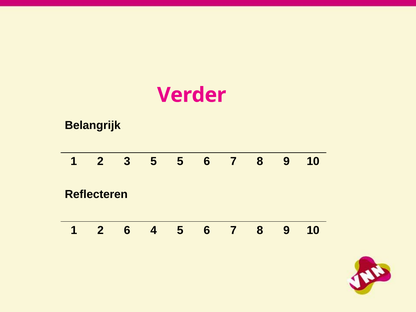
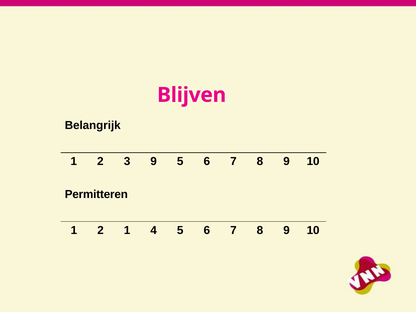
Verder: Verder -> Blijven (192, 95)
3 5: 5 -> 9 (154, 161)
Reflecteren: Reflecteren -> Permitteren (96, 194)
2 6: 6 -> 1 (127, 230)
